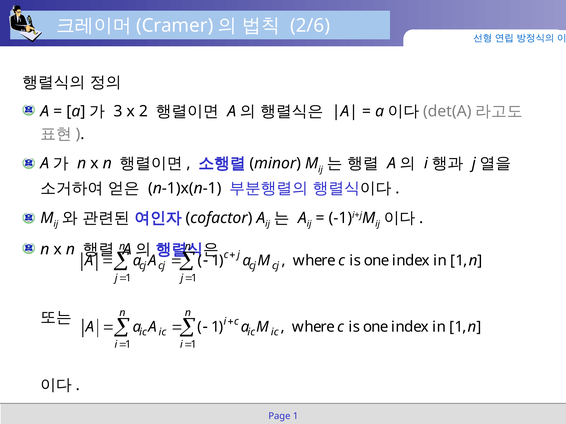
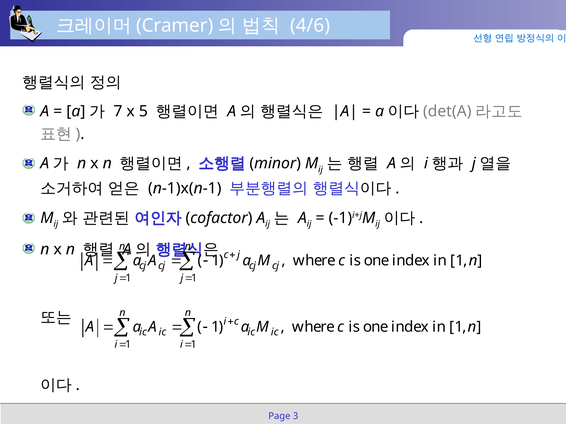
2/6: 2/6 -> 4/6 (310, 26)
3: 3 -> 7 (118, 111)
2: 2 -> 5 (143, 111)
Page 1: 1 -> 3 (296, 417)
